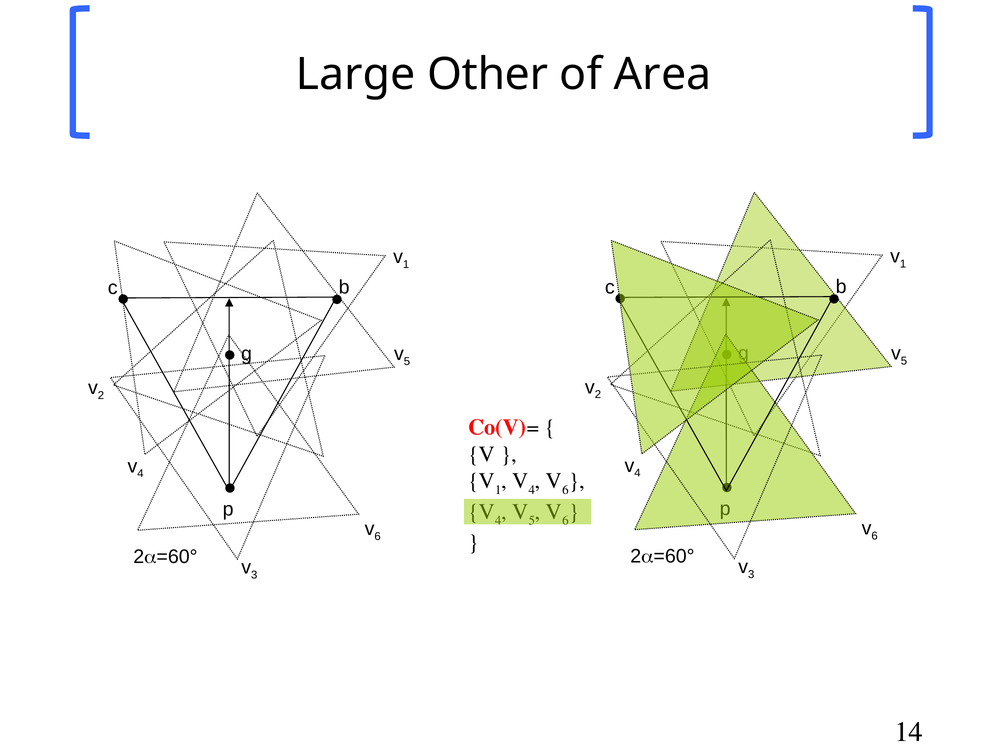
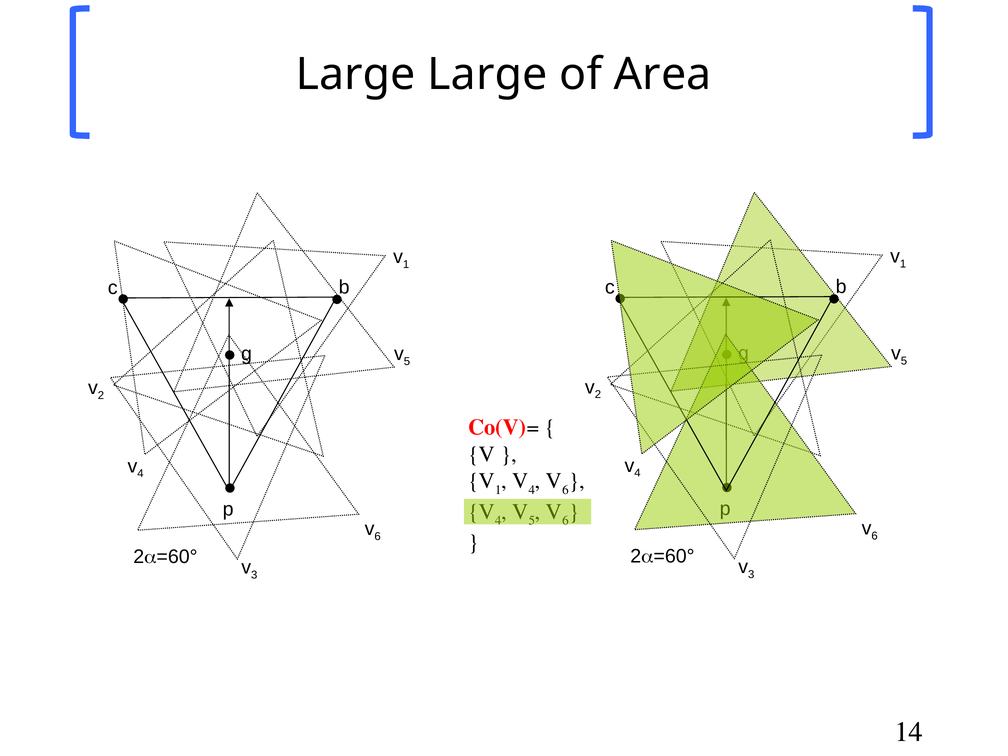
Large Other: Other -> Large (487, 75)
